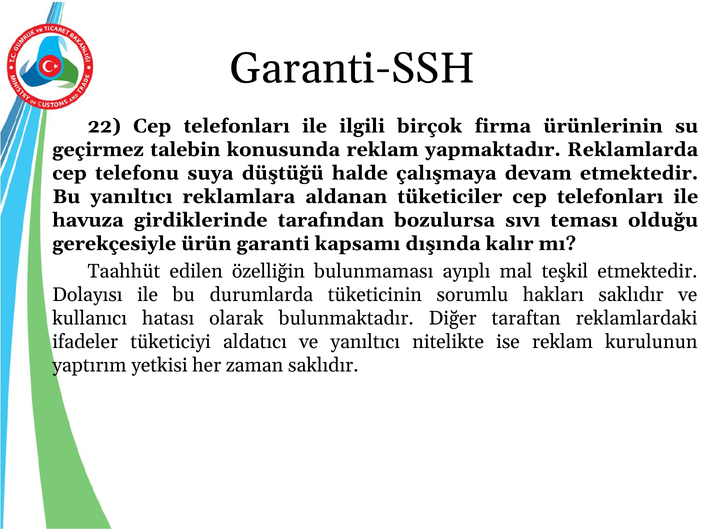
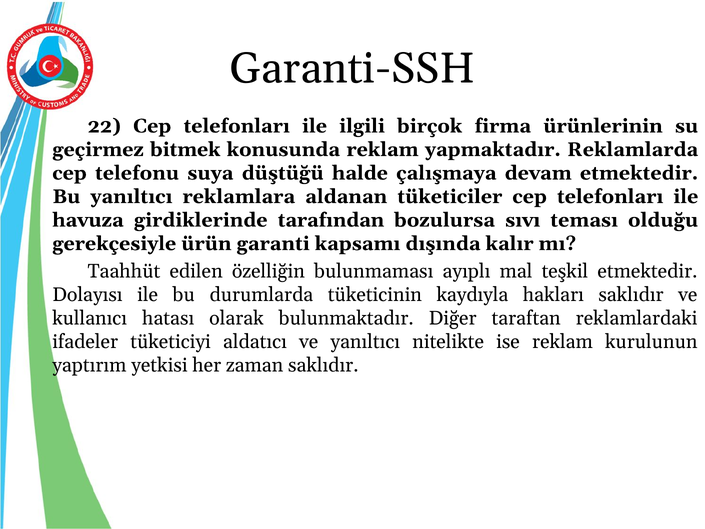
talebin: talebin -> bitmek (185, 149)
sorumlu: sorumlu -> kaydıyla (472, 294)
